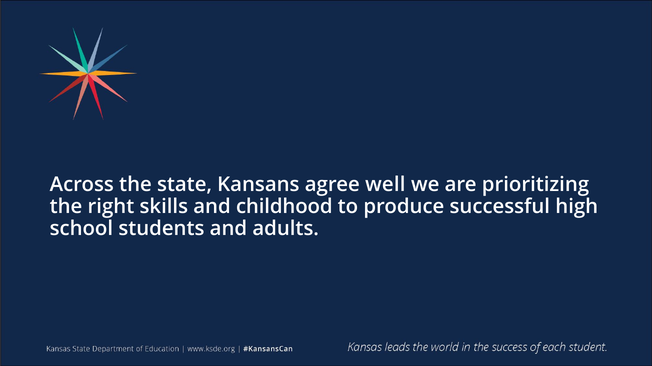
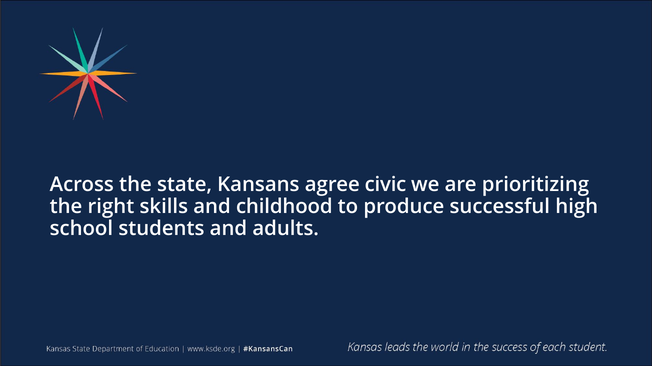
well: well -> civic (386, 185)
